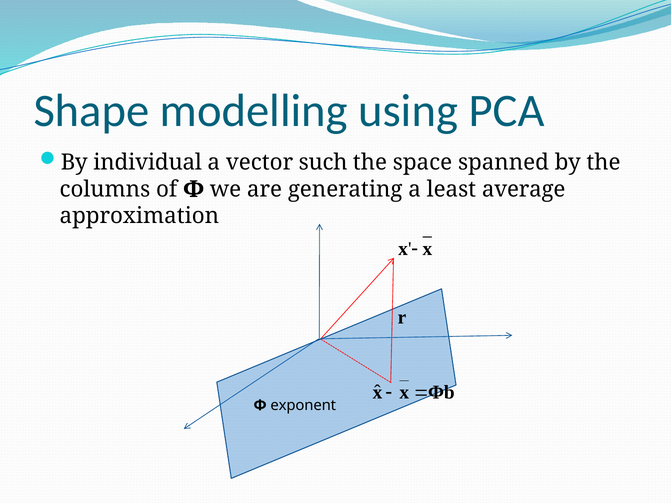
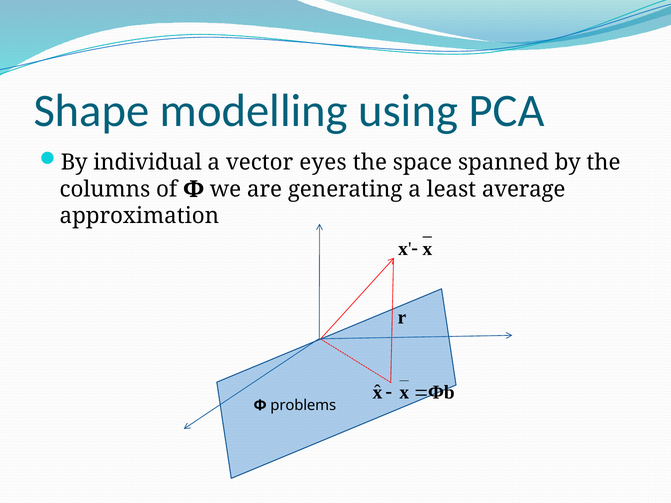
such: such -> eyes (323, 162)
exponent: exponent -> problems (303, 405)
